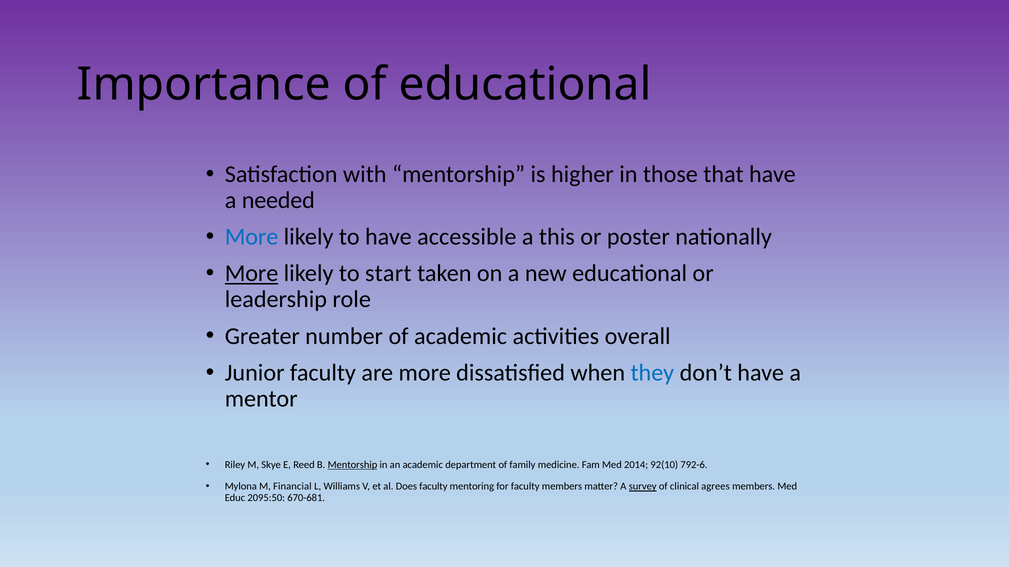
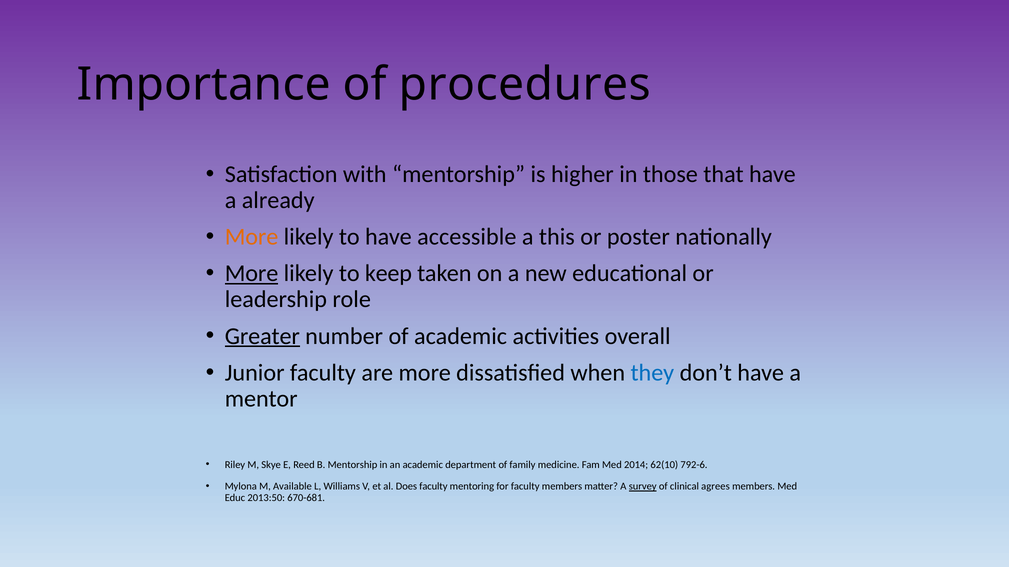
of educational: educational -> procedures (525, 85)
needed: needed -> already (278, 200)
More colour: blue -> orange (252, 237)
start: start -> keep (388, 274)
Greater underline: none -> present (262, 336)
Mentorship underline: present -> none (352, 465)
92(10: 92(10 -> 62(10 (664, 465)
Financial: Financial -> Available (292, 487)
2095:50: 2095:50 -> 2013:50 (266, 498)
